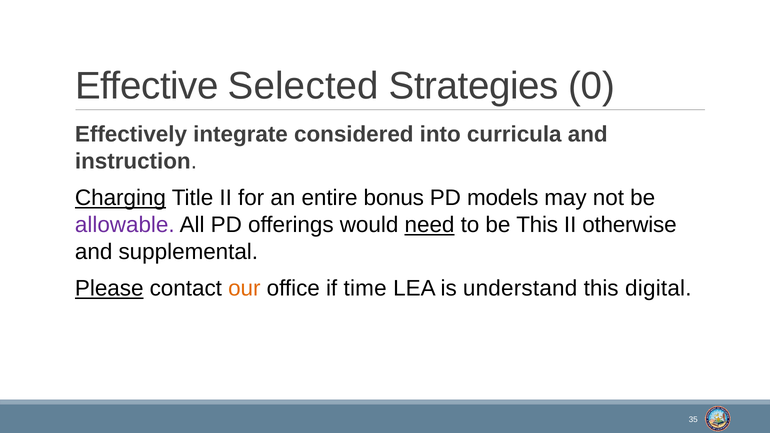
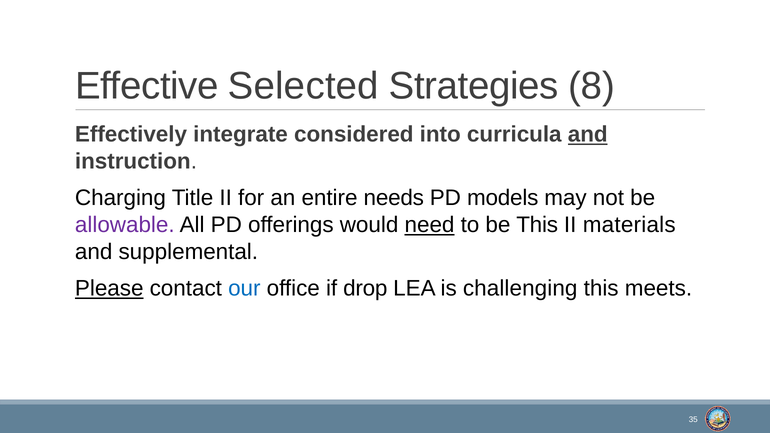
0: 0 -> 8 (592, 86)
and underline: none -> present (588, 135)
Charging underline: present -> none (120, 198)
bonus: bonus -> needs (394, 198)
otherwise: otherwise -> materials (629, 225)
our colour: orange -> blue (244, 289)
time: time -> drop (365, 289)
understand: understand -> challenging (520, 289)
digital: digital -> meets (658, 289)
